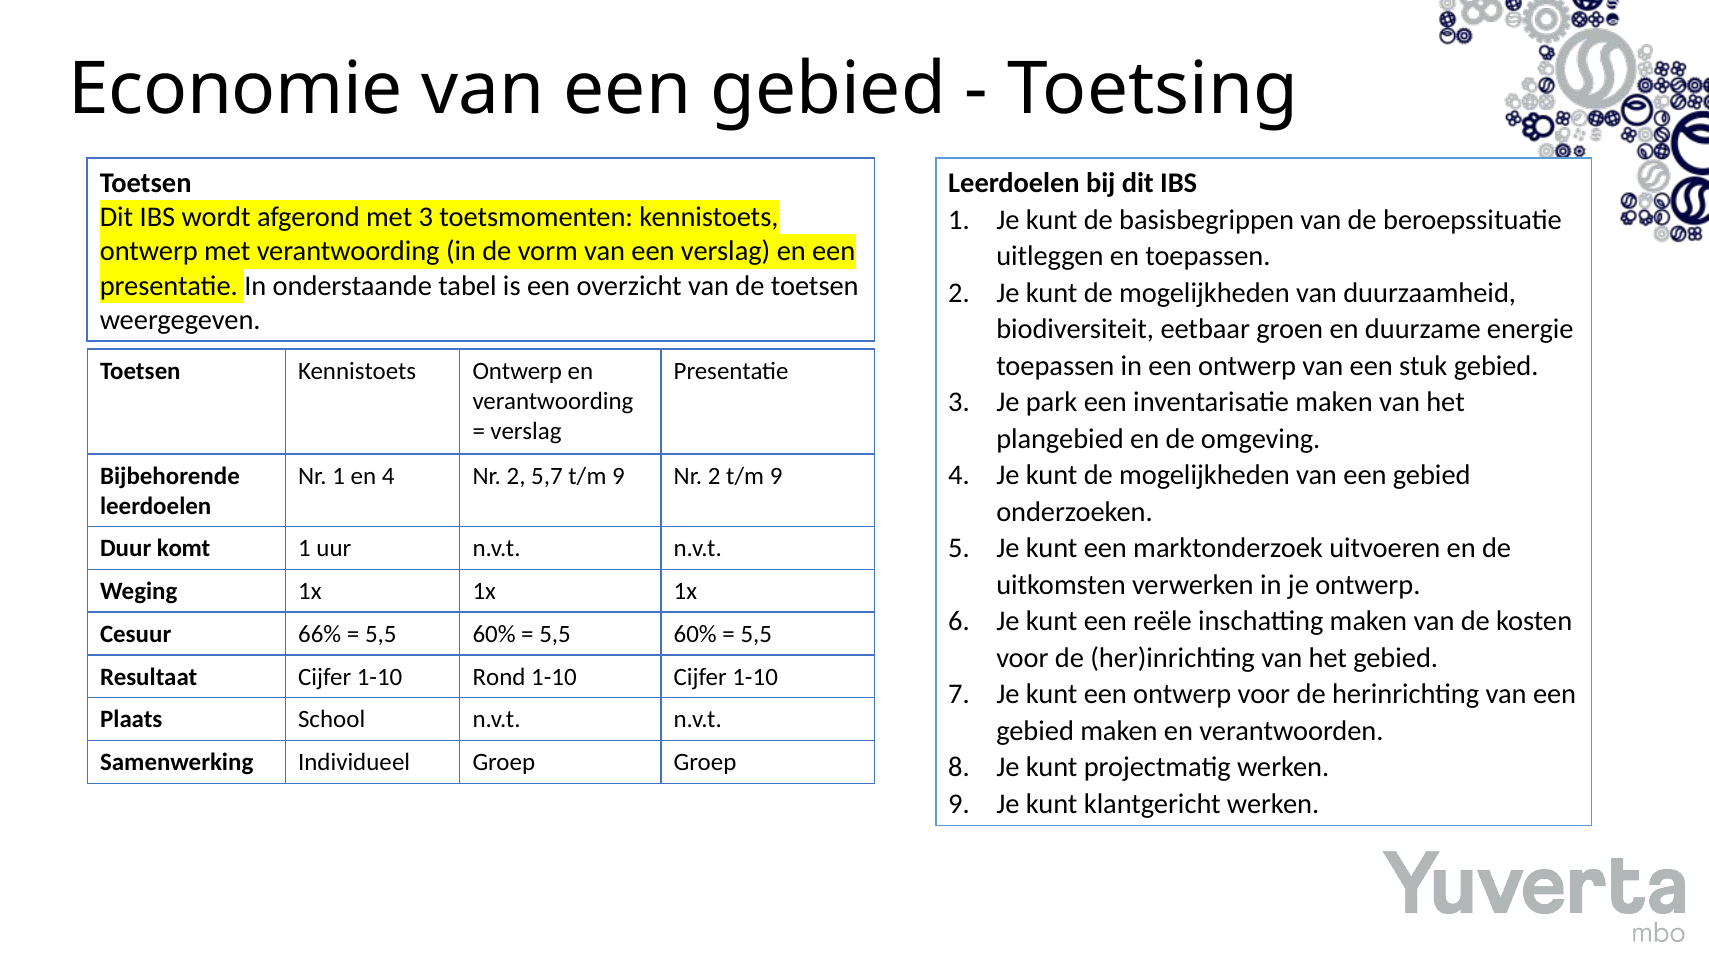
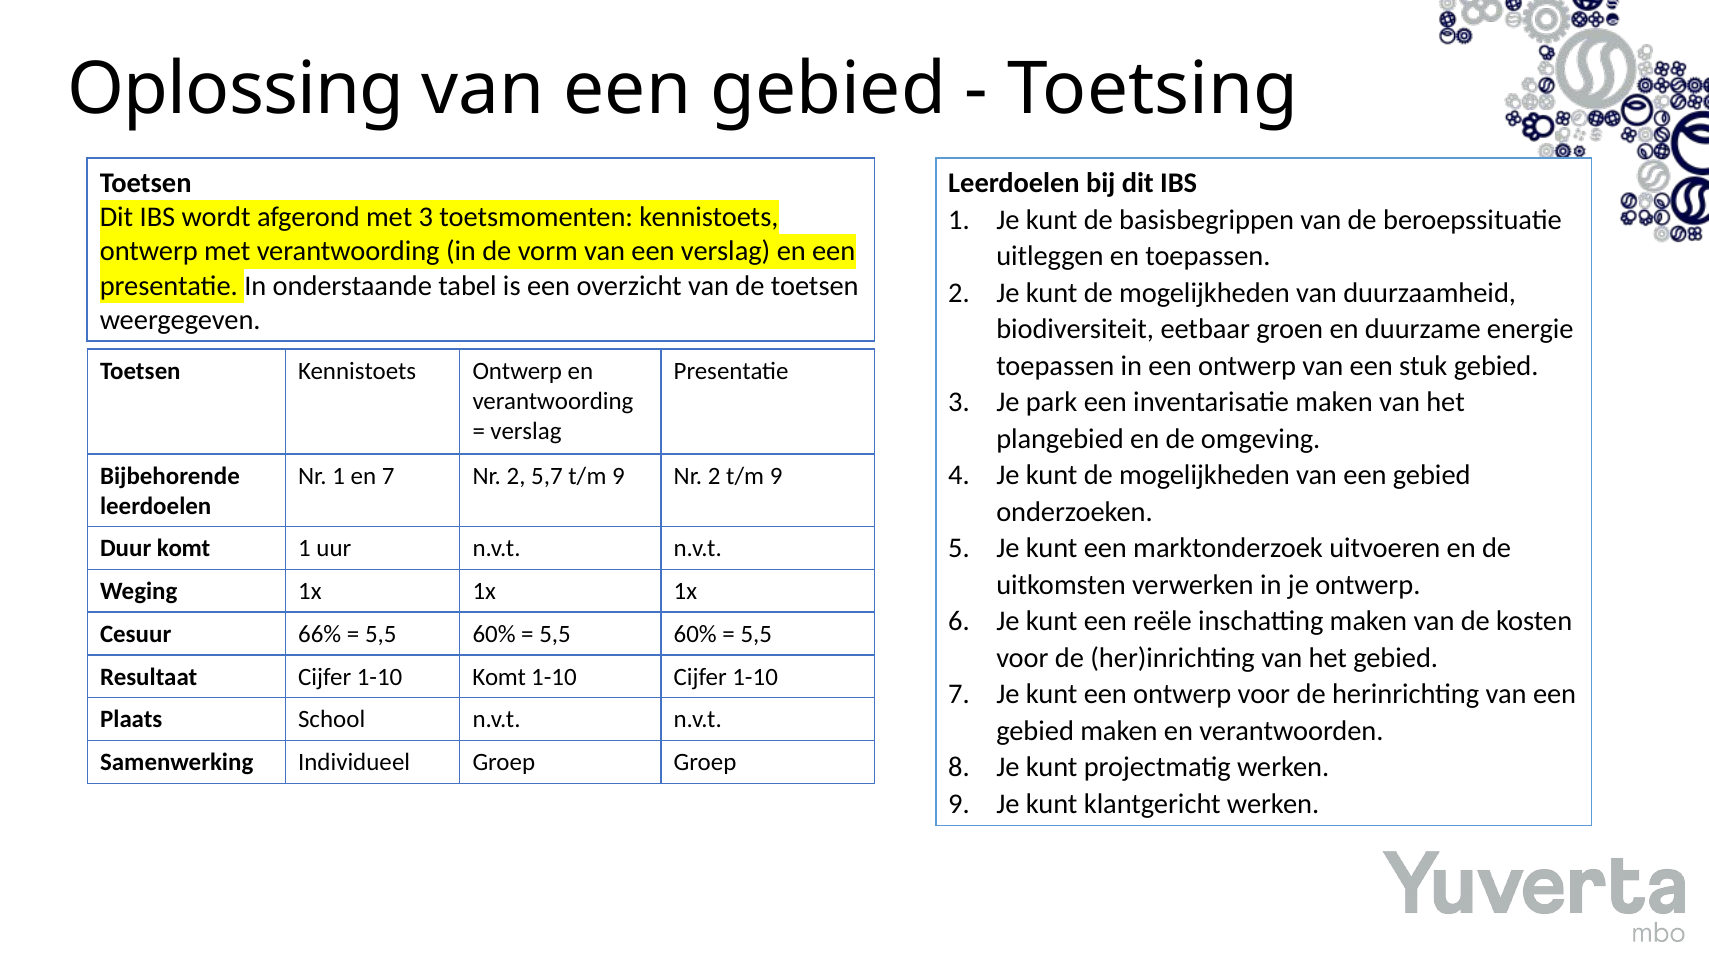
Economie: Economie -> Oplossing (236, 89)
en 4: 4 -> 7 (388, 476)
1-10 Rond: Rond -> Komt (499, 677)
